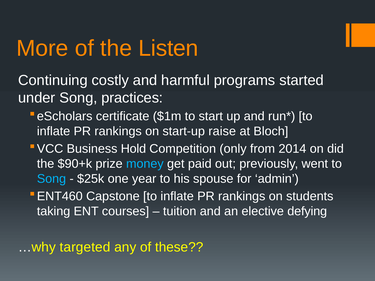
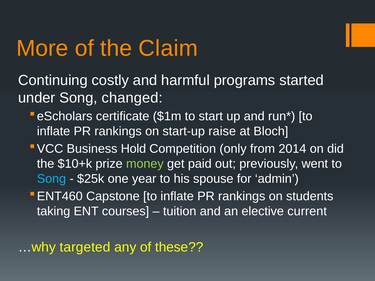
Listen: Listen -> Claim (168, 48)
practices: practices -> changed (132, 98)
$90+k: $90+k -> $10+k (75, 164)
money colour: light blue -> light green (145, 164)
defying: defying -> current (307, 211)
